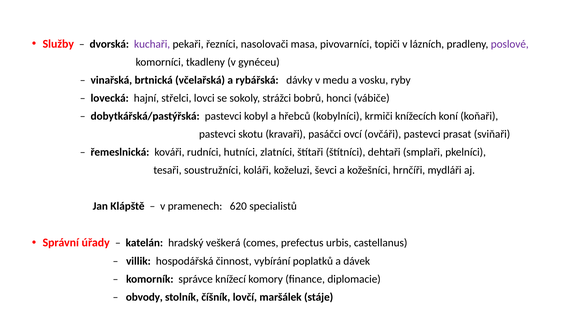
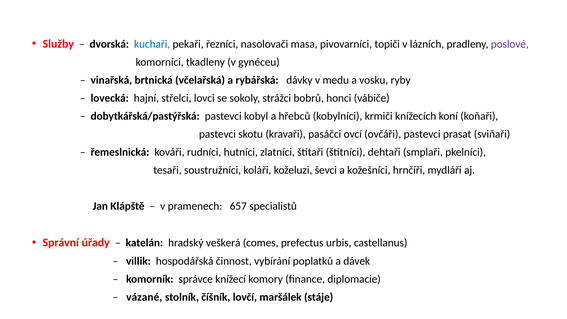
kuchaři colour: purple -> blue (152, 44)
620: 620 -> 657 (238, 206)
obvody: obvody -> vázané (144, 297)
